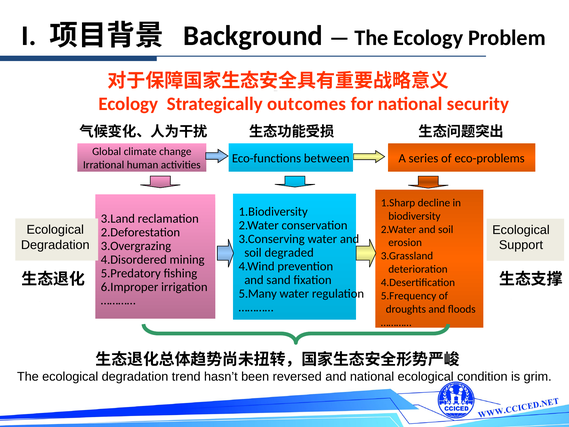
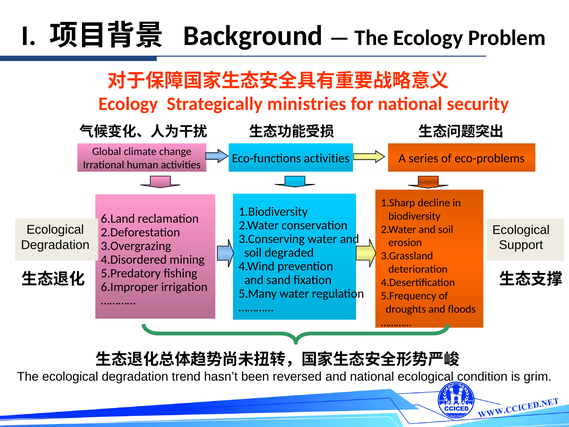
outcomes: outcomes -> ministries (307, 104)
Eco-functions between: between -> activities (327, 158)
3.Land: 3.Land -> 6.Land (118, 218)
